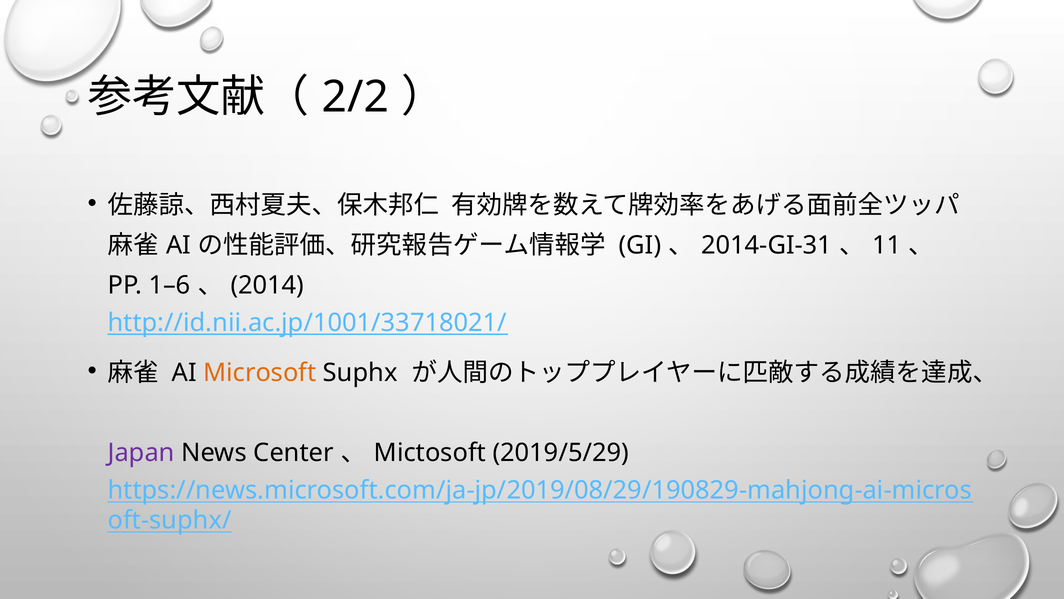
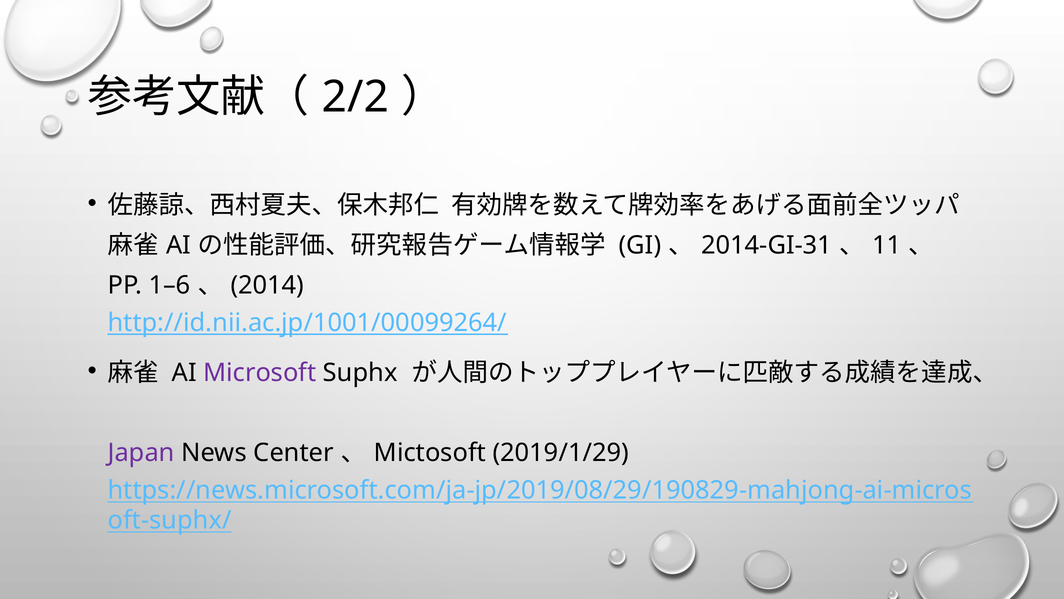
http://id.nii.ac.jp/1001/33718021/: http://id.nii.ac.jp/1001/33718021/ -> http://id.nii.ac.jp/1001/00099264/ (307, 322)
Microsoft colour: orange -> purple (260, 372)
2019/5/29: 2019/5/29 -> 2019/1/29 (561, 452)
